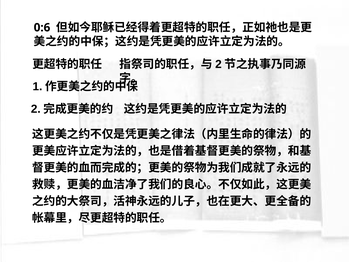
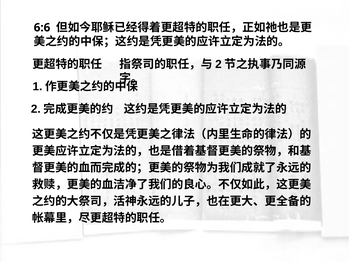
0:6: 0:6 -> 6:6 (42, 28)
